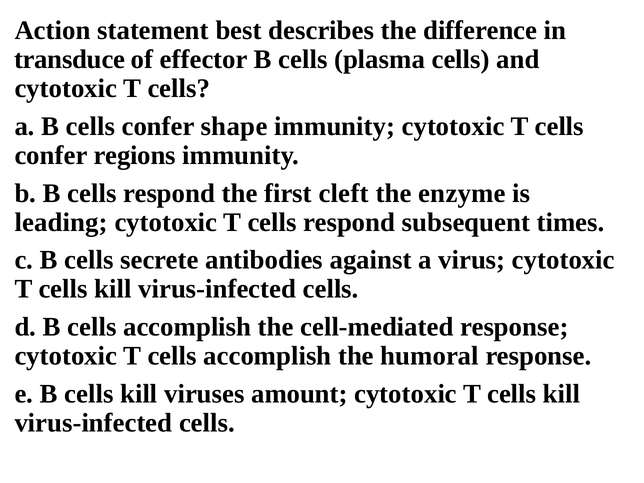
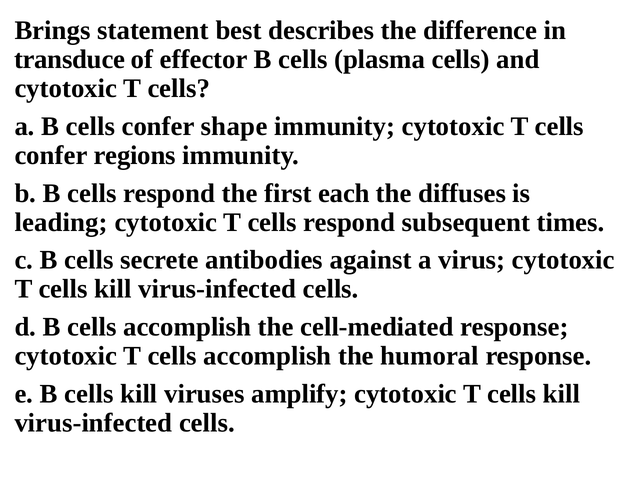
Action: Action -> Brings (53, 30)
cleft: cleft -> each (344, 193)
enzyme: enzyme -> diffuses (462, 193)
amount: amount -> amplify (299, 394)
